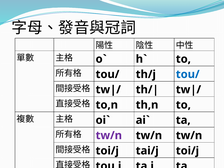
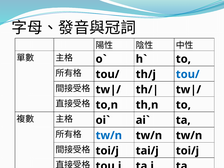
tw/n colour: purple -> blue (109, 135)
